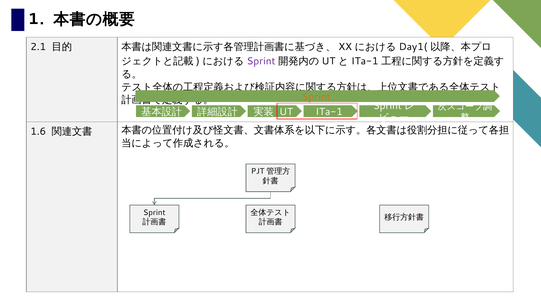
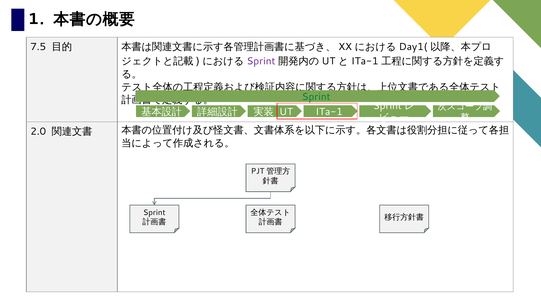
2.1: 2.1 -> 7.5 (38, 47)
Sprint colour: orange -> green (316, 97)
1.6: 1.6 -> 2.0 (38, 132)
